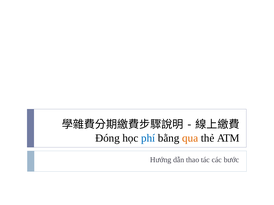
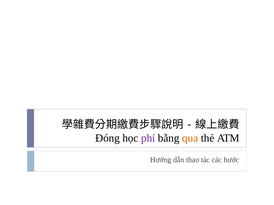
phí colour: blue -> purple (148, 138)
